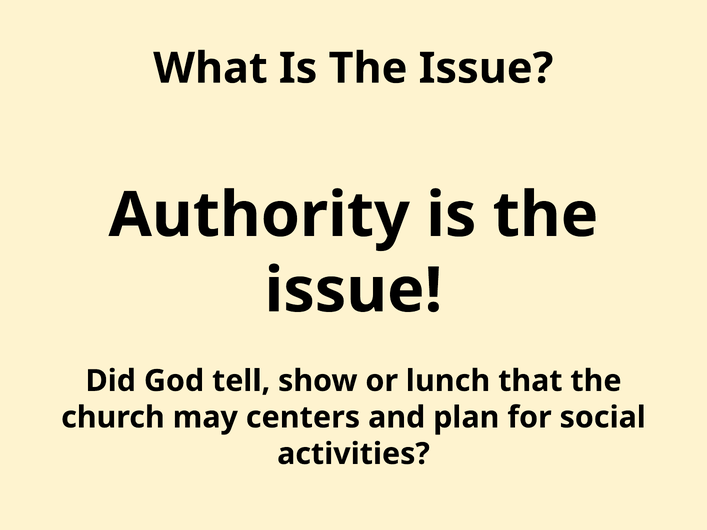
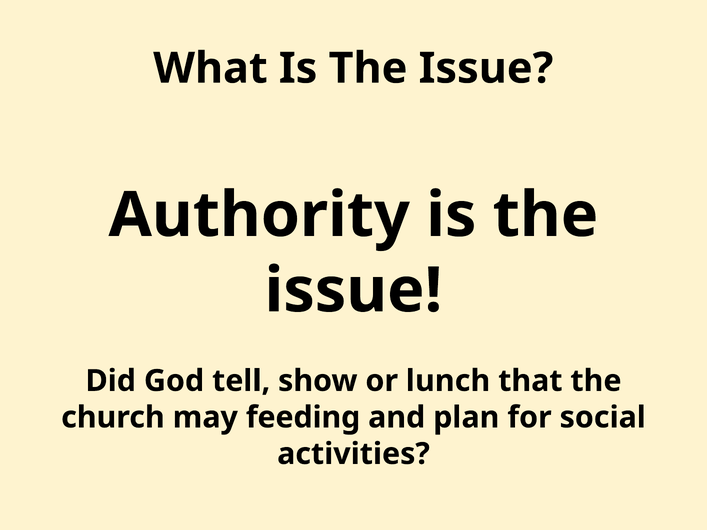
centers: centers -> feeding (303, 418)
